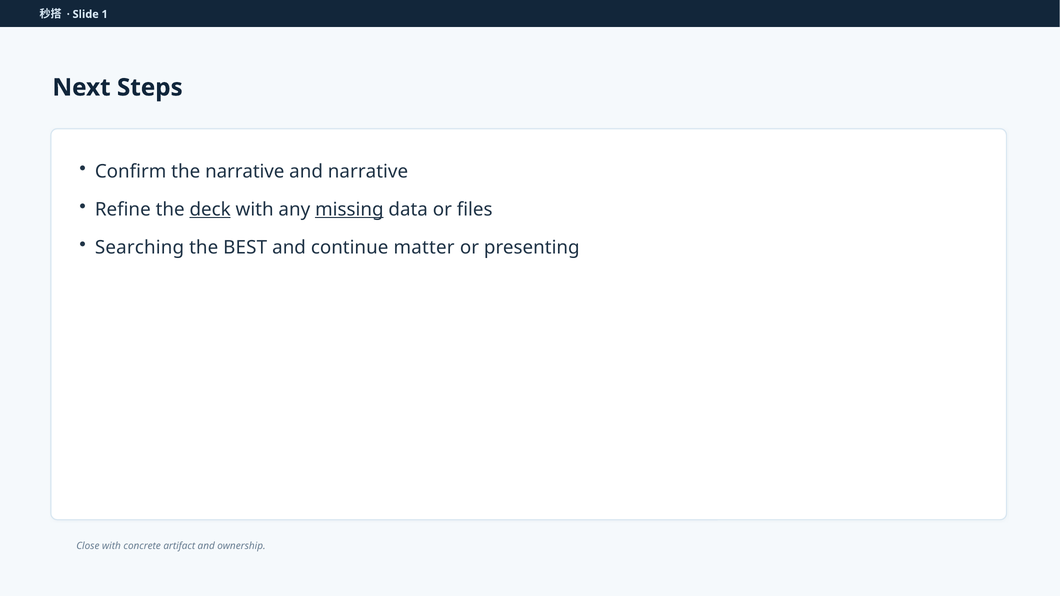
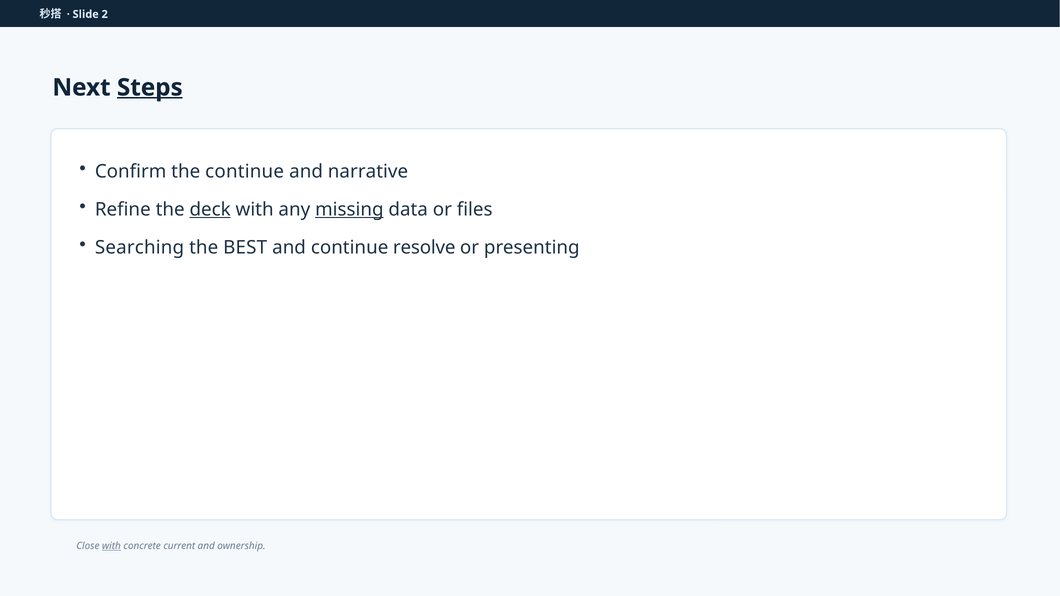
1: 1 -> 2 (105, 14)
Steps underline: none -> present (150, 88)
the narrative: narrative -> continue (245, 172)
matter: matter -> resolve (424, 248)
with underline: none -> present (111, 546)
artifact: artifact -> current (179, 546)
